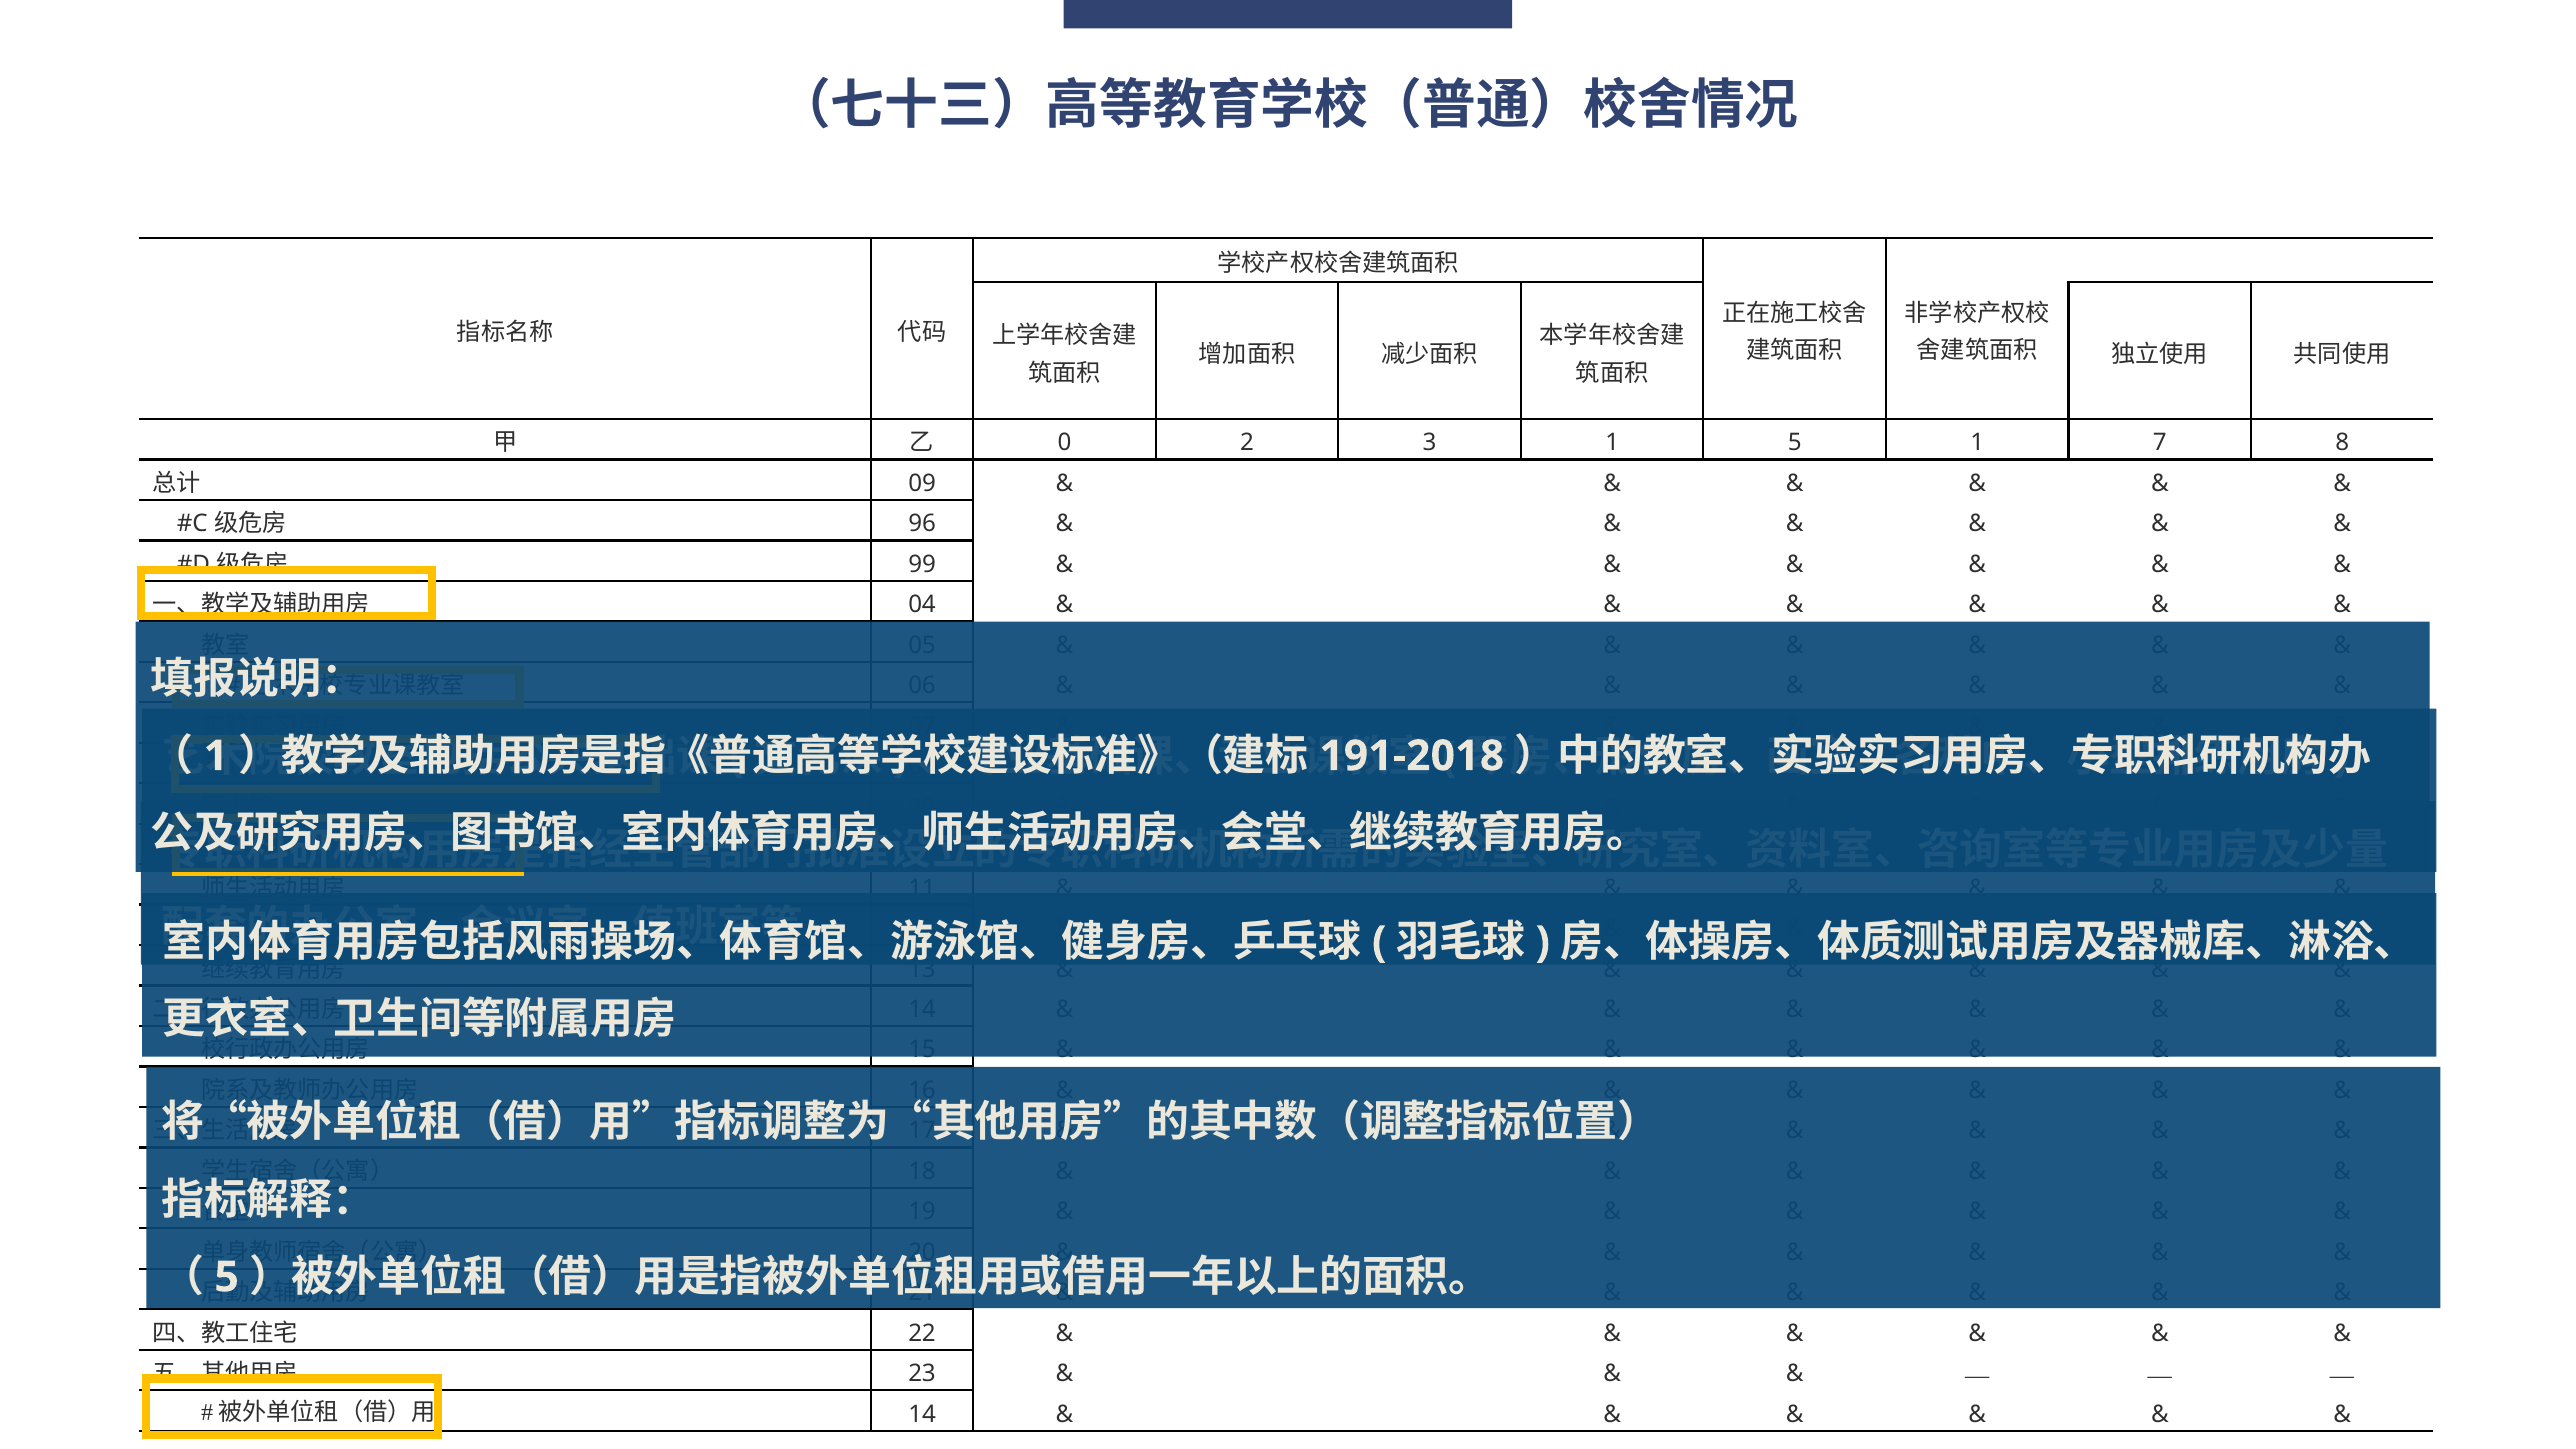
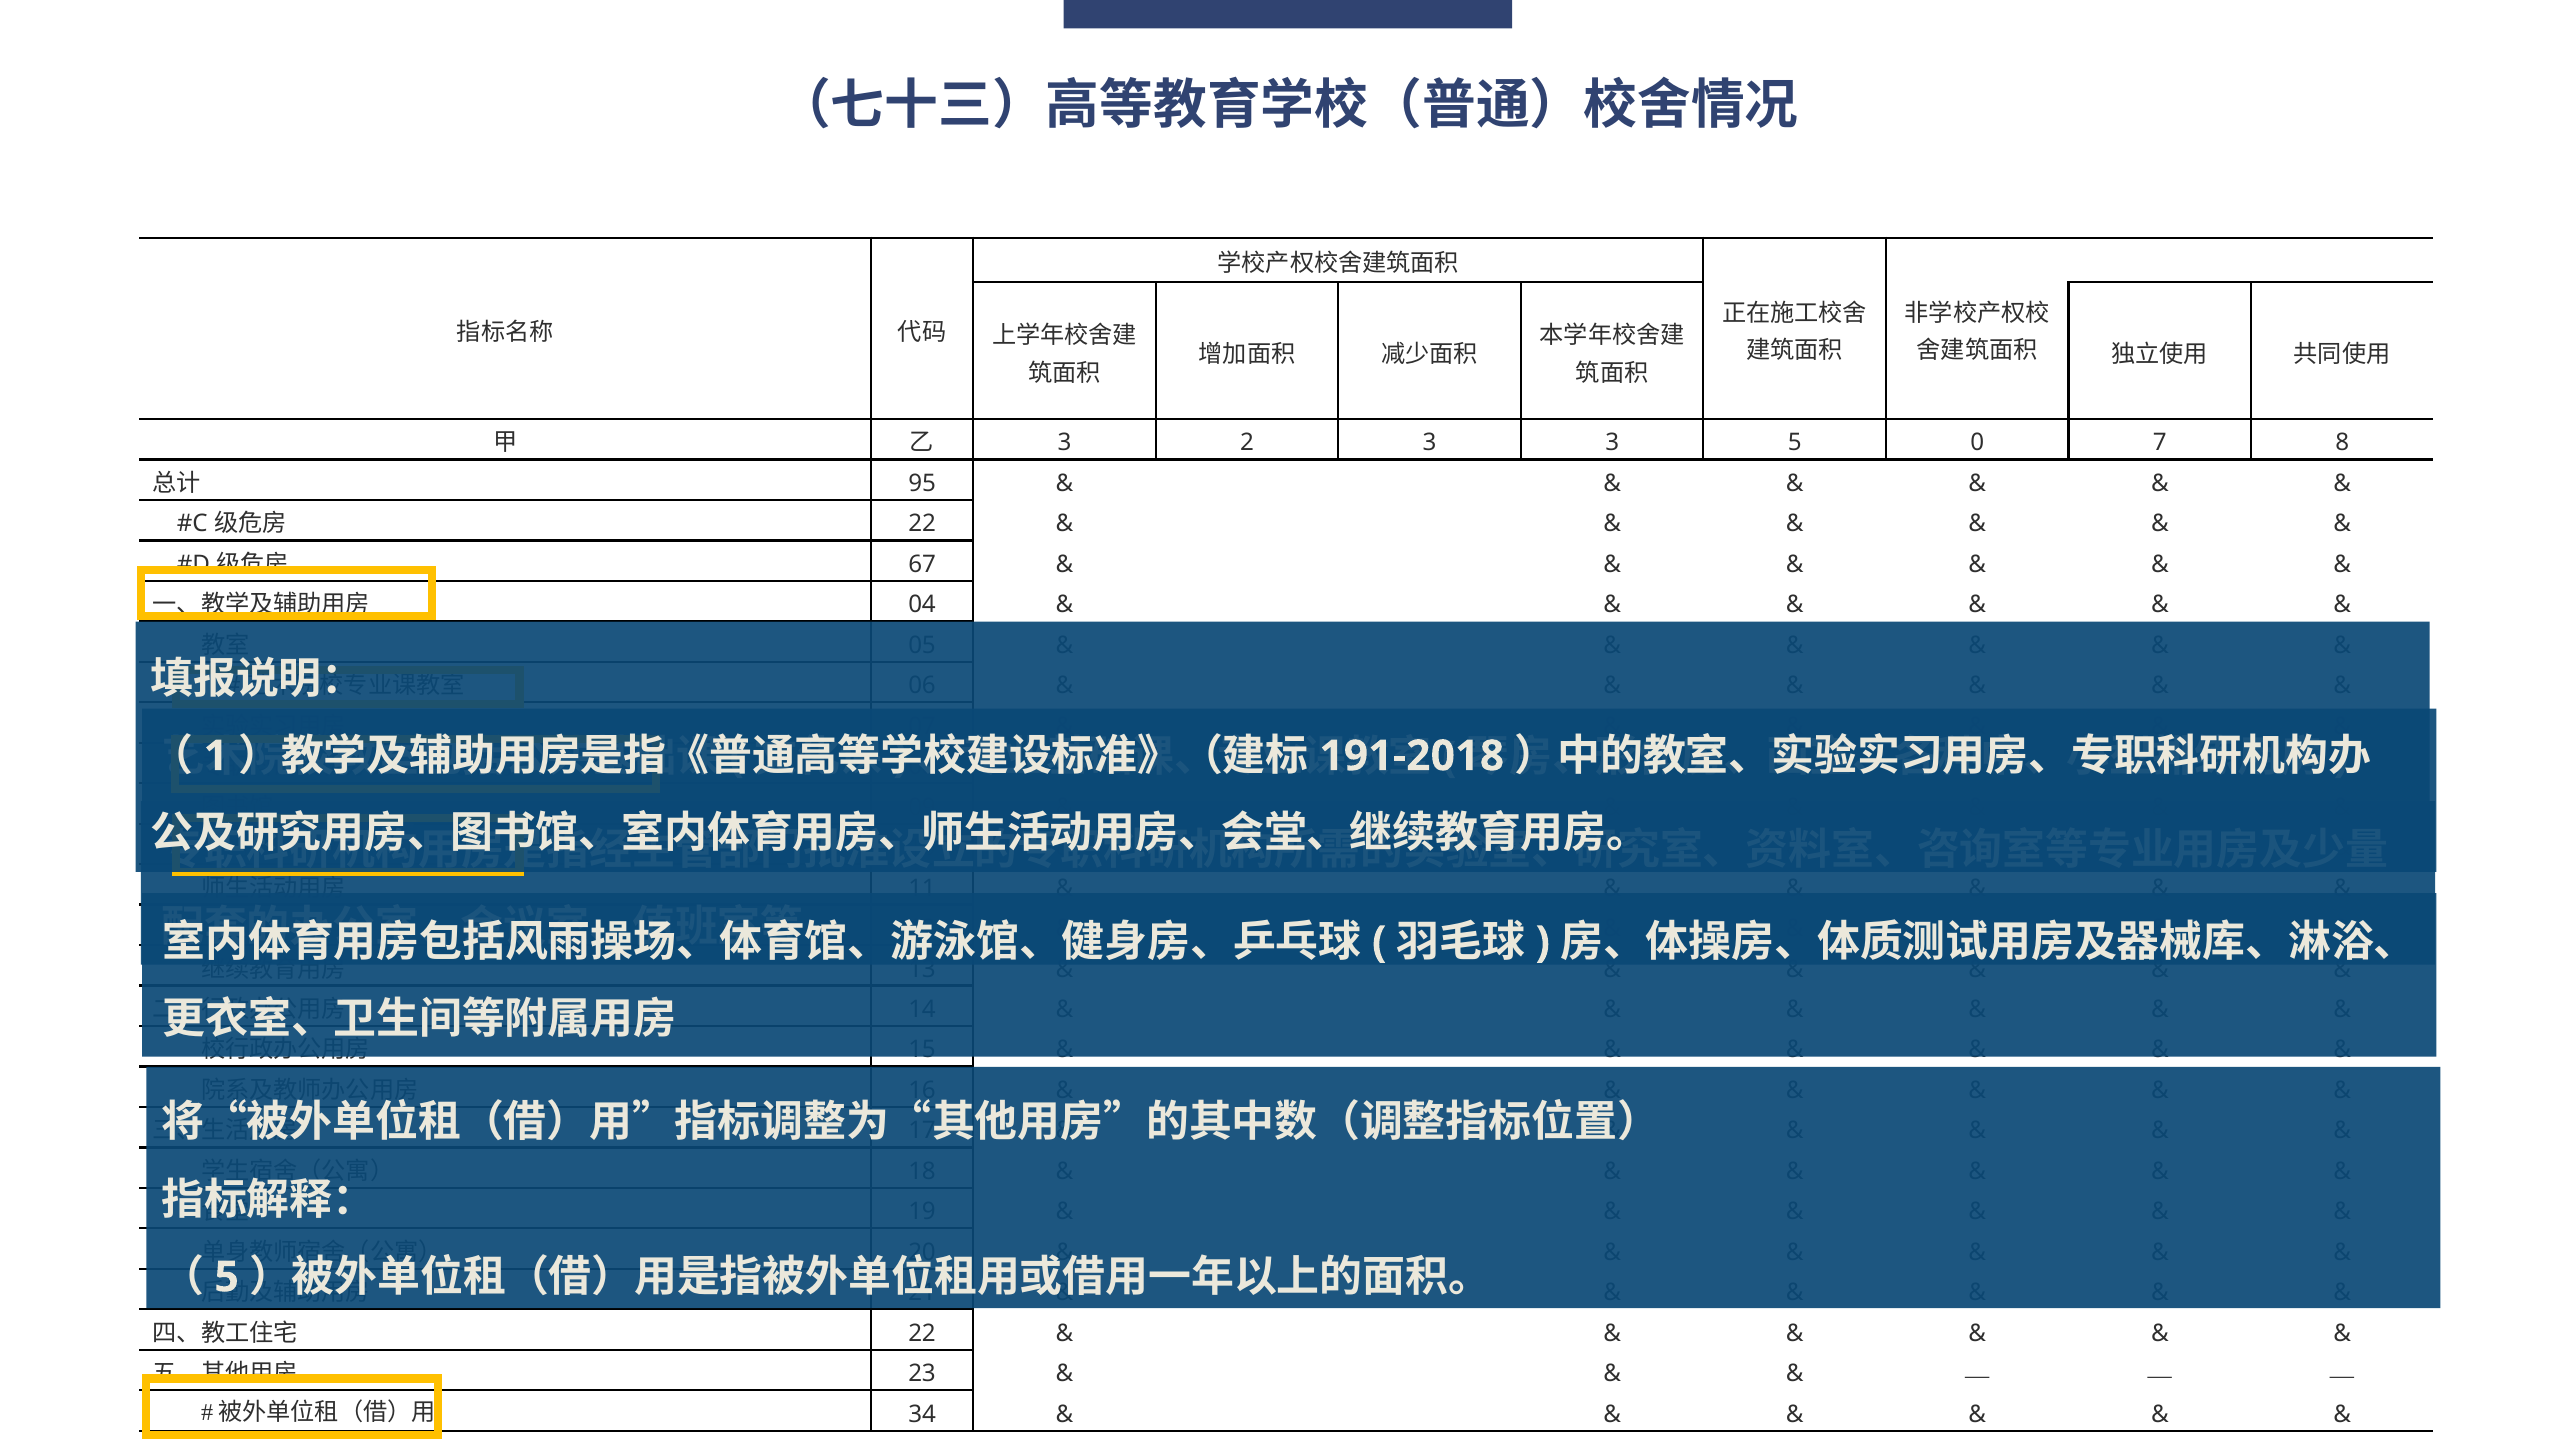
0: 0 -> 3 (1065, 443)
3 1: 1 -> 3 (1612, 443)
5 1: 1 -> 0 (1977, 443)
09: 09 -> 95 (922, 483)
96: 96 -> 22 (922, 524)
99: 99 -> 67 (922, 564)
14: 14 -> 34 (922, 1414)
